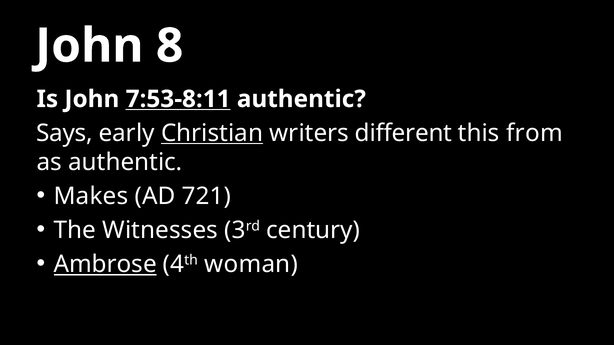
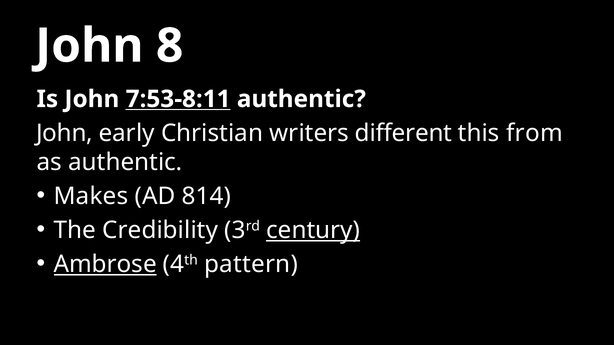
Says: Says -> John (65, 133)
Christian underline: present -> none (212, 133)
721: 721 -> 814 (206, 196)
Witnesses: Witnesses -> Credibility (160, 230)
century underline: none -> present (313, 230)
woman: woman -> pattern (251, 264)
